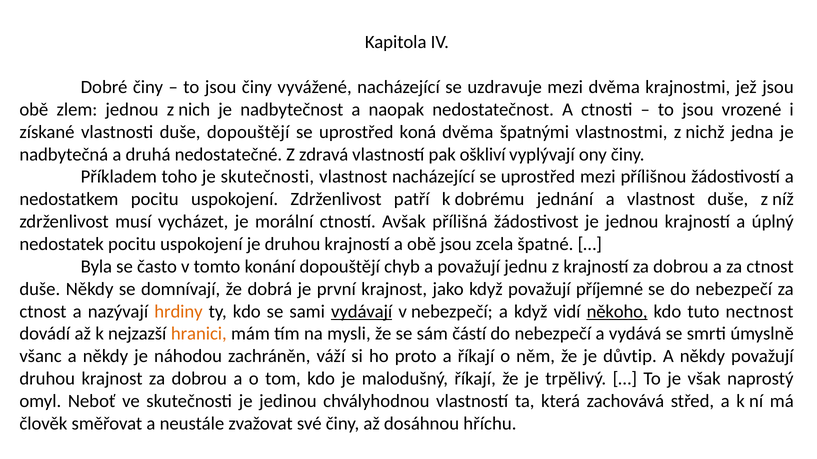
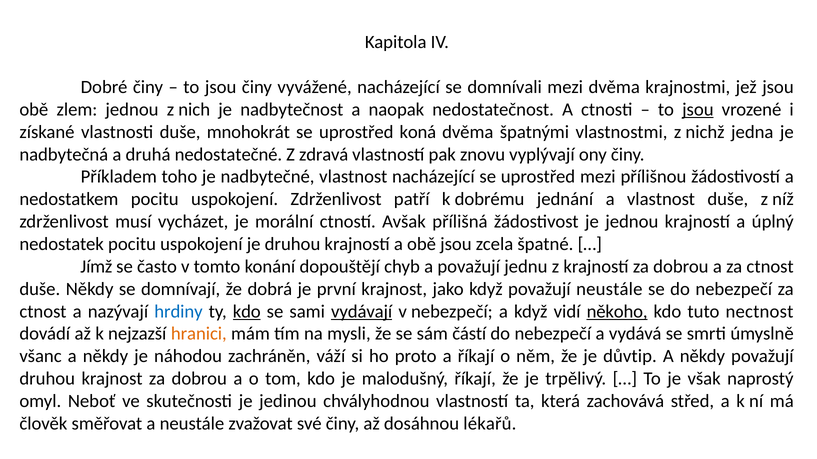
uzdravuje: uzdravuje -> domnívali (505, 87)
jsou underline: none -> present (698, 110)
duše dopouštějí: dopouštějí -> mnohokrát (248, 132)
oškliví: oškliví -> znovu (483, 155)
je skutečnosti: skutečnosti -> nadbytečné (268, 177)
Byla: Byla -> Jímž (96, 267)
považují příjemné: příjemné -> neustále (609, 289)
hrdiny colour: orange -> blue (178, 312)
kdo underline: none -> present (247, 312)
hříchu: hříchu -> lékařů (490, 424)
